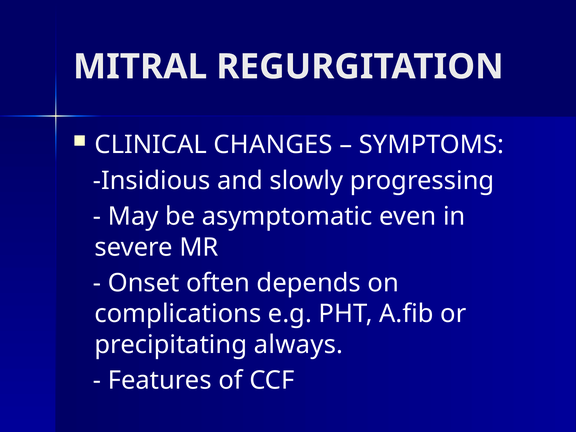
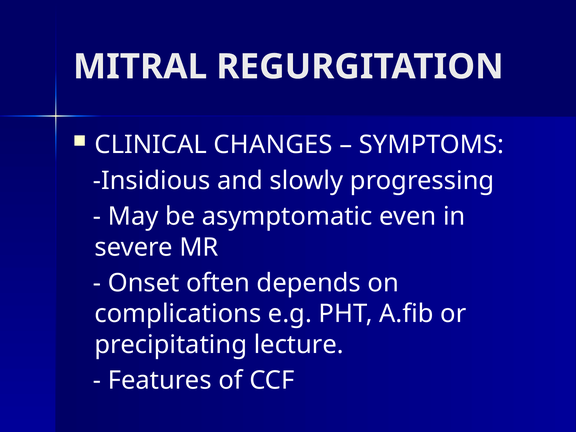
always: always -> lecture (299, 345)
